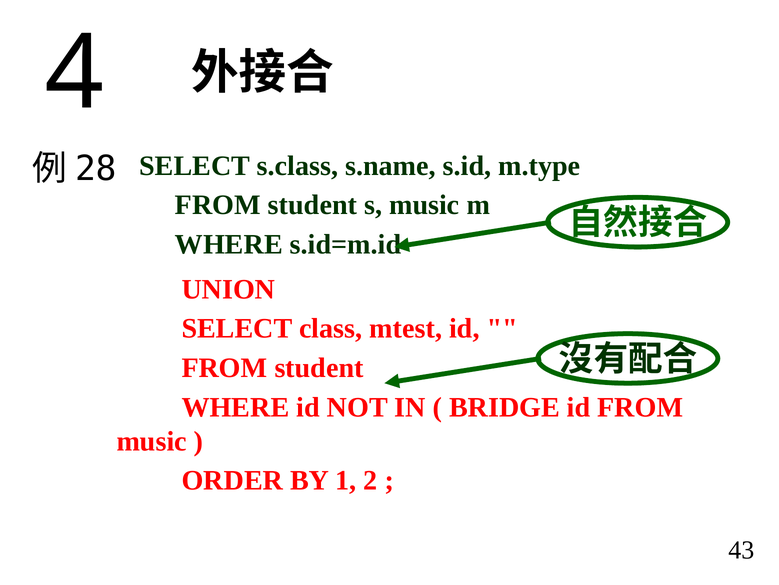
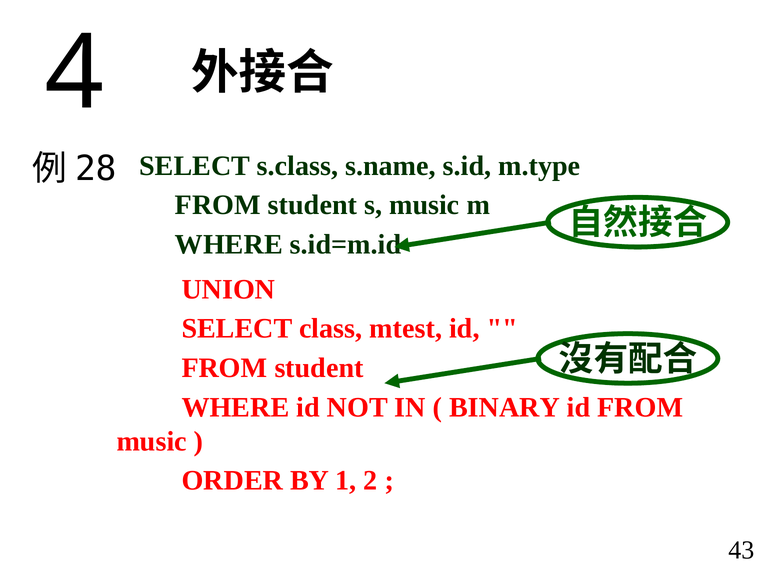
BRIDGE: BRIDGE -> BINARY (505, 407)
